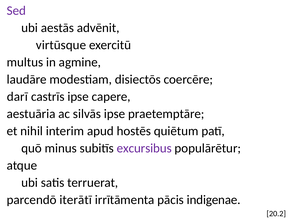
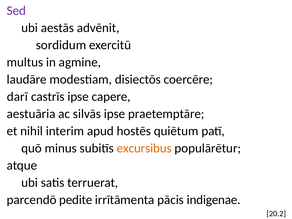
virtūsque: virtūsque -> sordidum (61, 45)
excursibus colour: purple -> orange (144, 148)
iterātī: iterātī -> pedite (76, 200)
